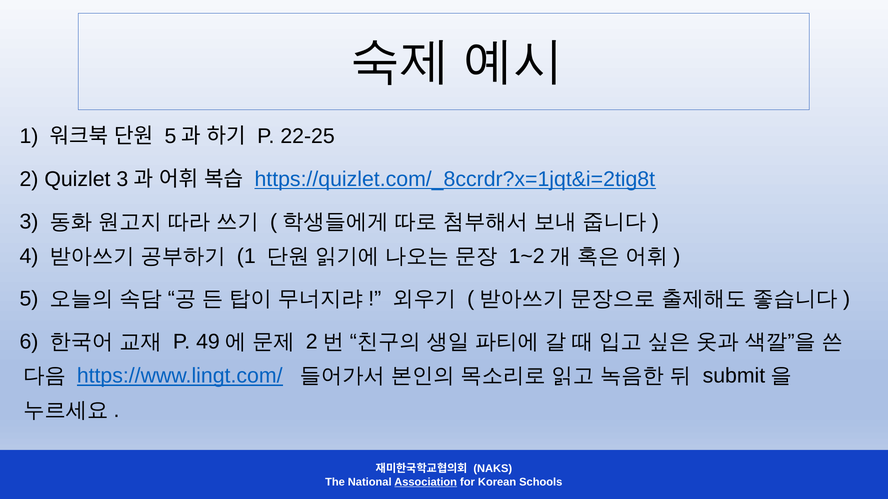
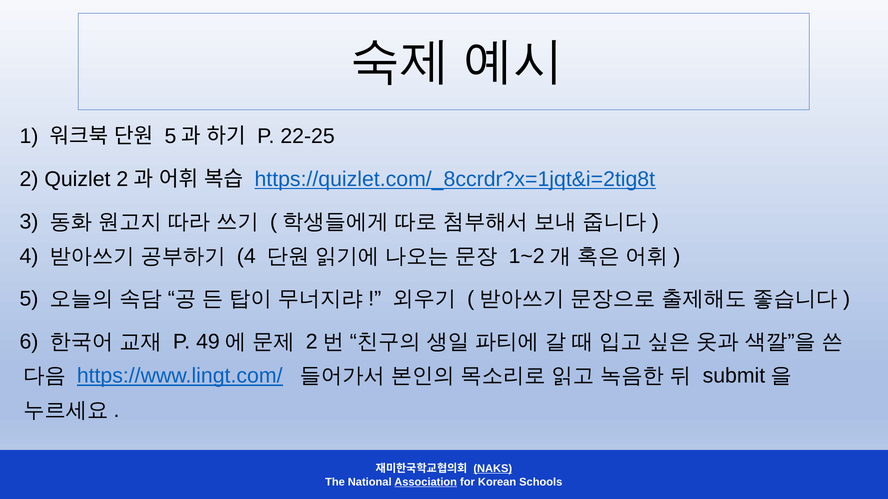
Quizlet 3: 3 -> 2 (122, 179)
1: 1 -> 4 (246, 256)
NAKS underline: none -> present (493, 469)
